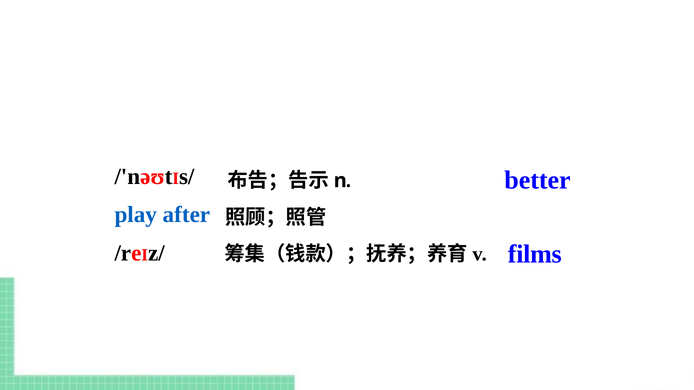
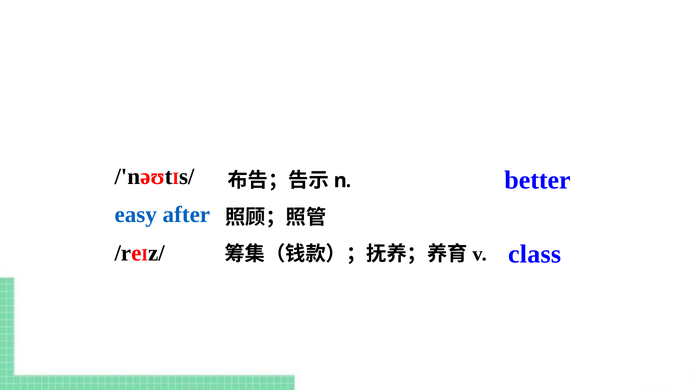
play: play -> easy (136, 215)
films: films -> class (535, 254)
